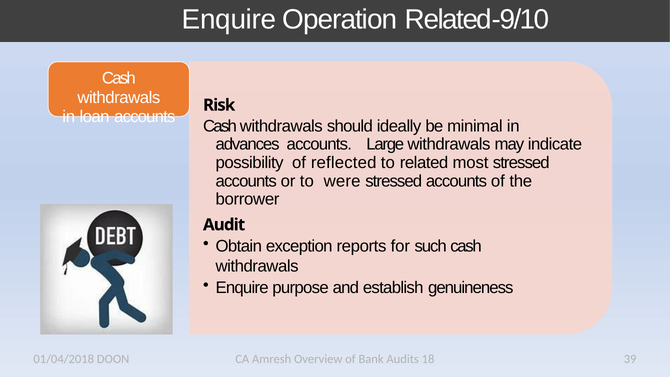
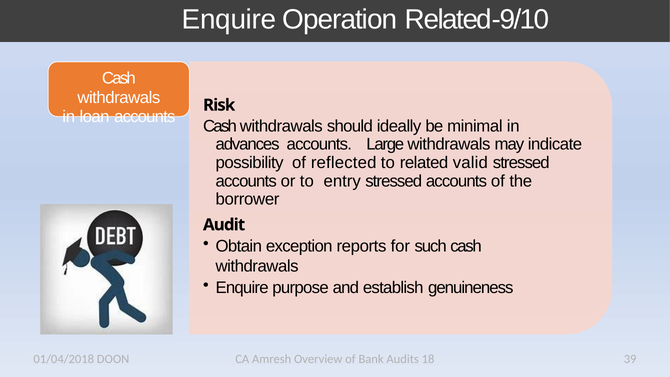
most: most -> valid (470, 163)
were: were -> entry (342, 181)
